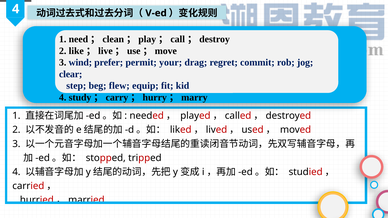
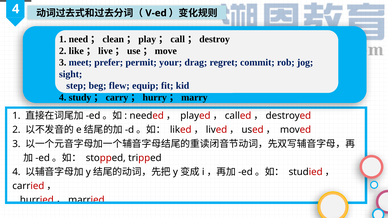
wind: wind -> meet (80, 63)
clear: clear -> sight (71, 74)
